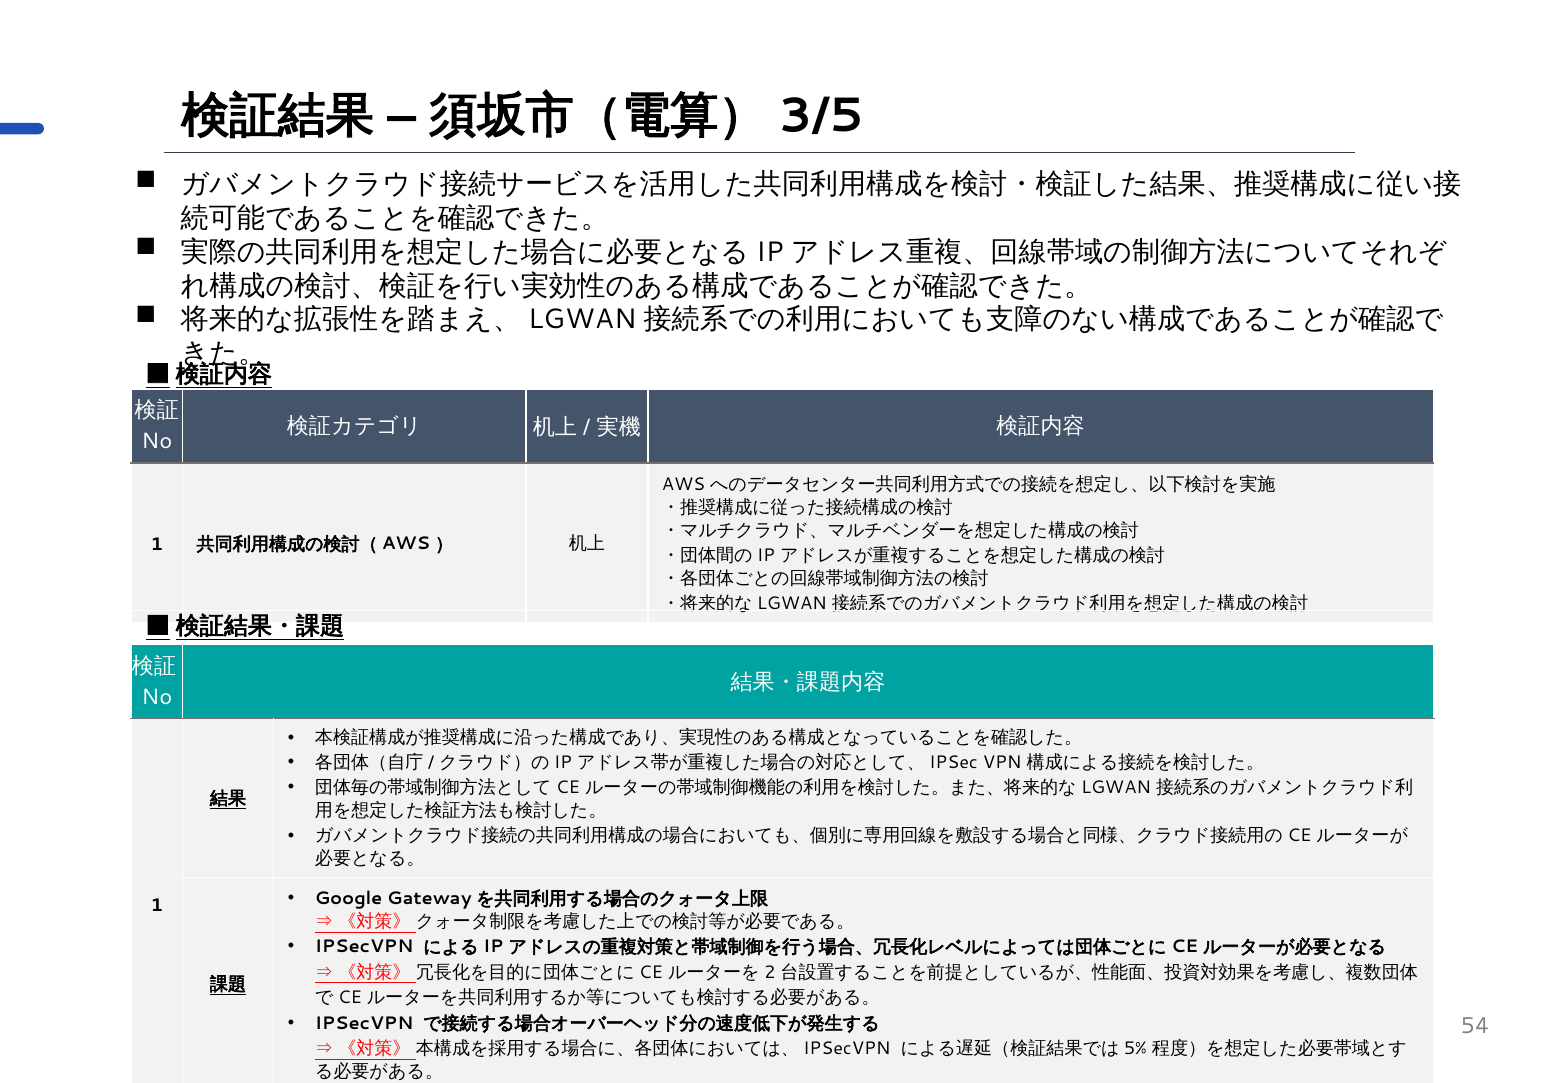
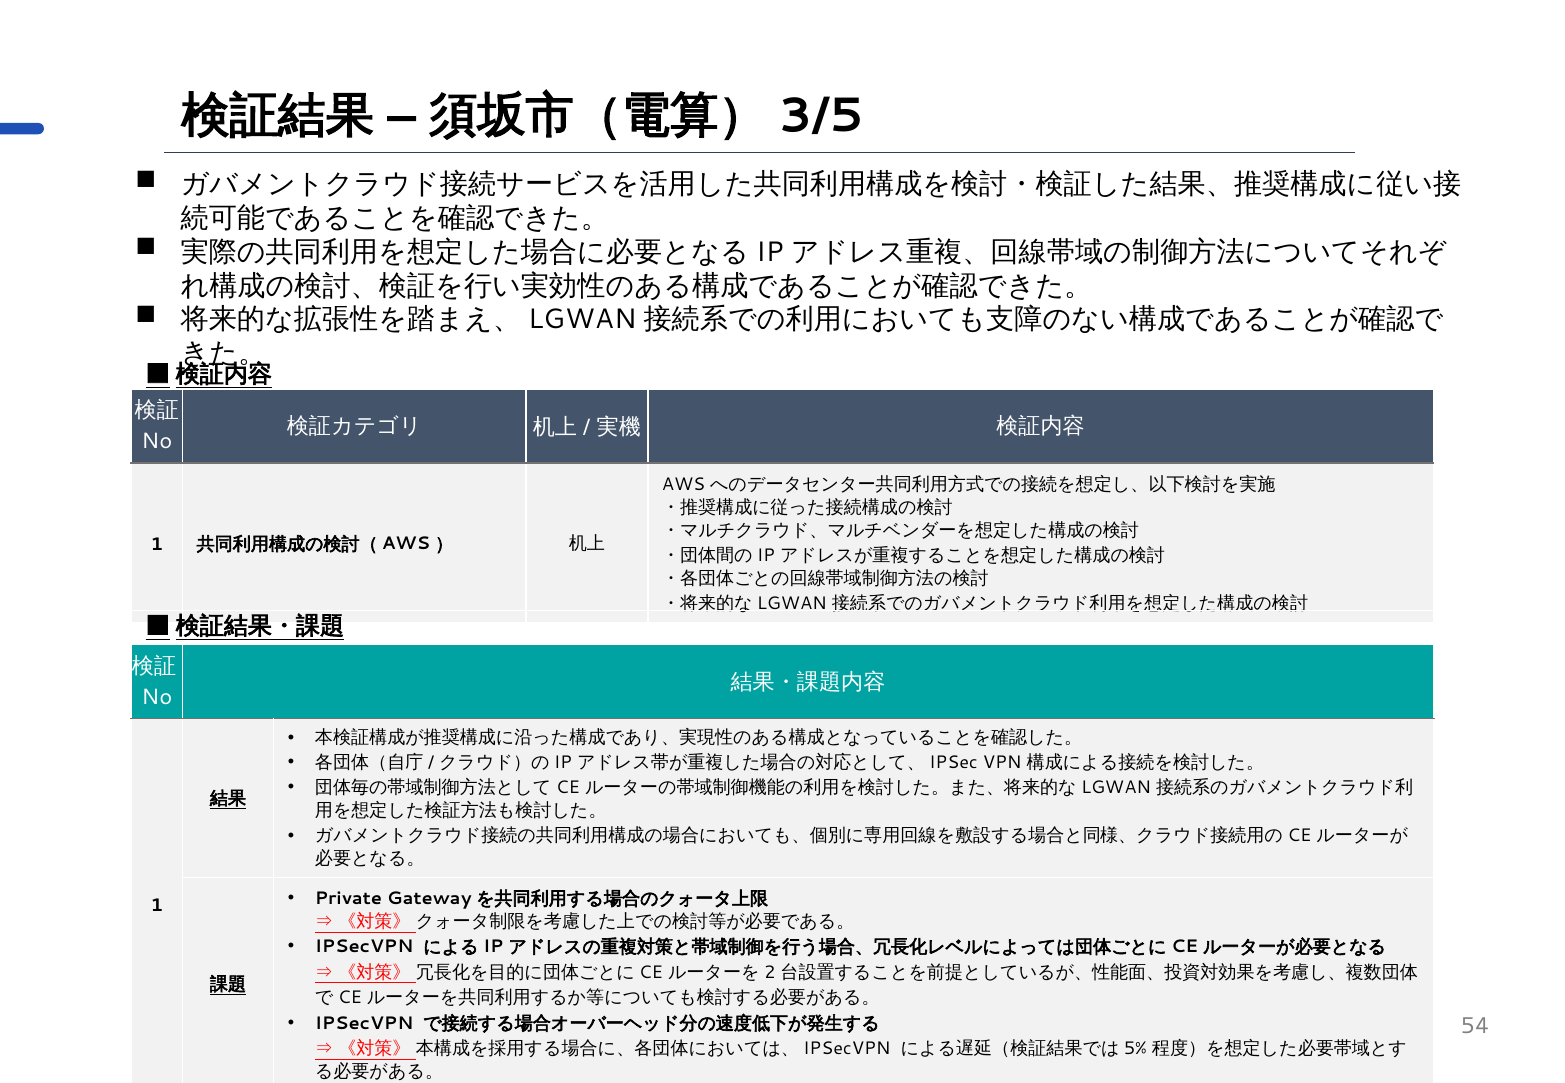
Google: Google -> Private (349, 899)
